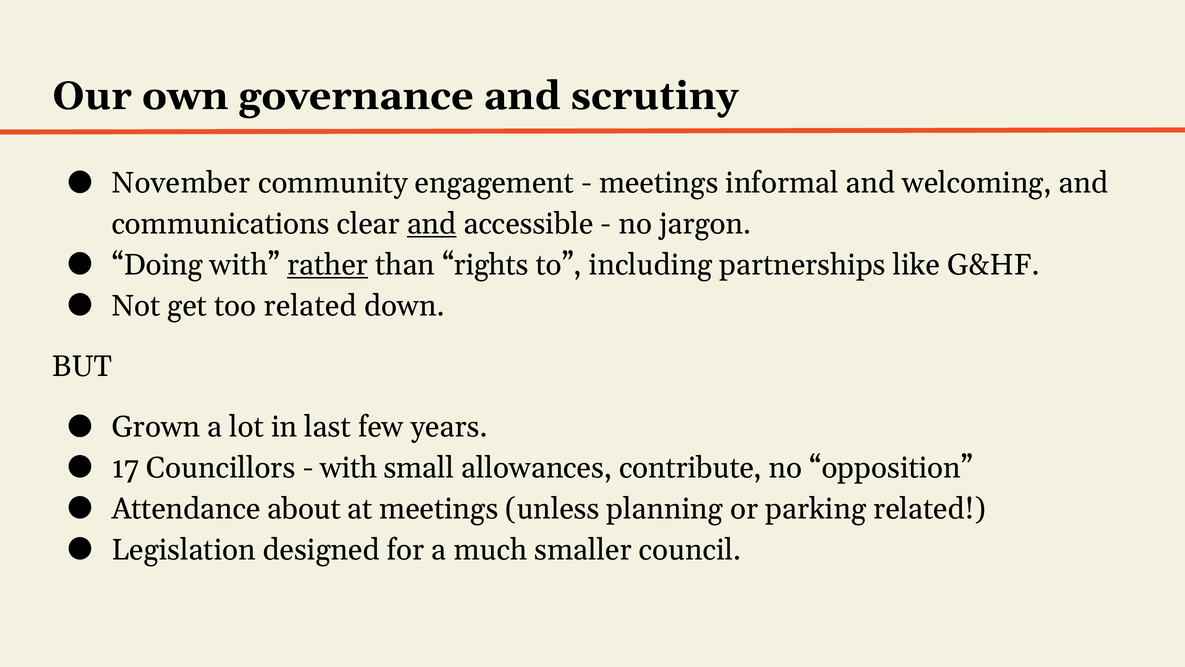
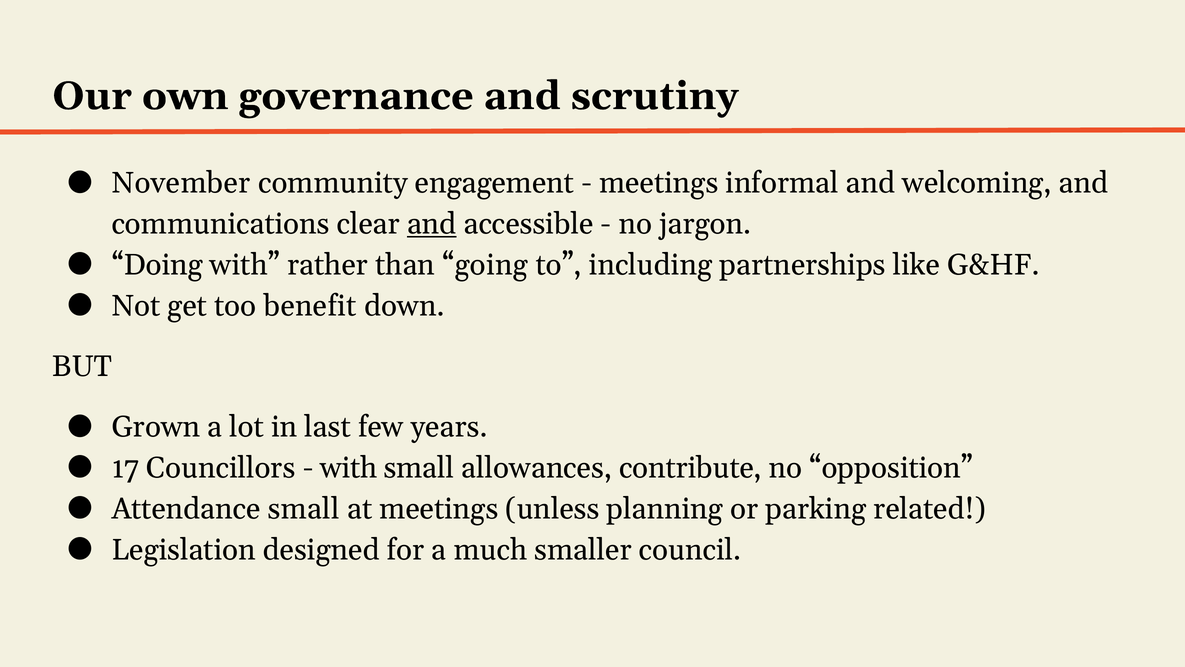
rather underline: present -> none (327, 265)
rights: rights -> going (485, 265)
too related: related -> benefit (310, 306)
Attendance about: about -> small (304, 509)
